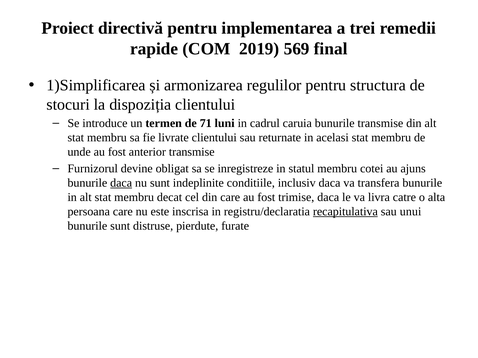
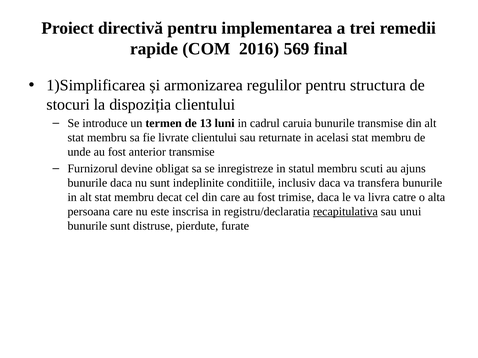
2019: 2019 -> 2016 (259, 49)
71: 71 -> 13 (206, 123)
cotei: cotei -> scuti (372, 169)
daca underline: present -> none (121, 183)
